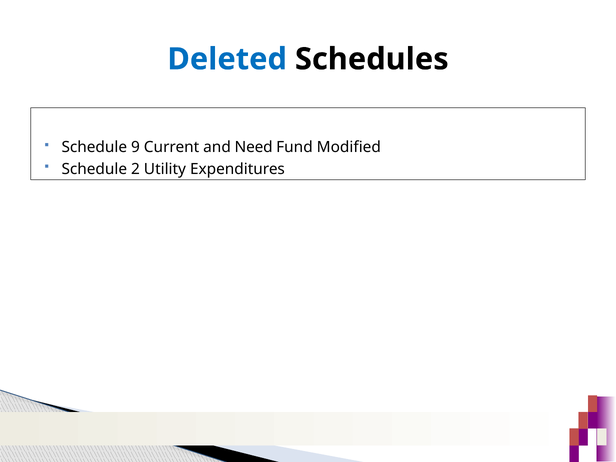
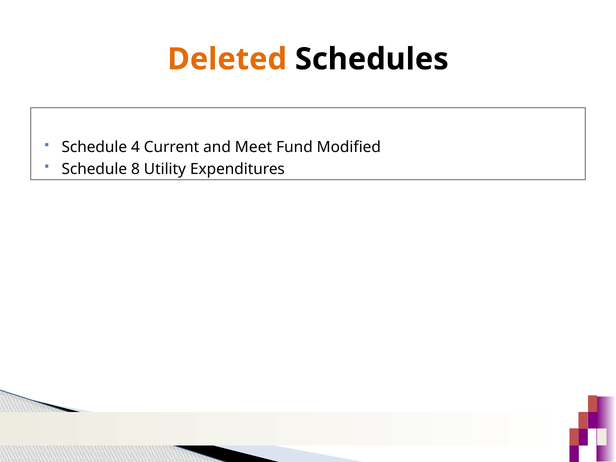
Deleted colour: blue -> orange (227, 59)
9: 9 -> 4 (135, 147)
Need: Need -> Meet (253, 147)
2: 2 -> 8 (135, 169)
